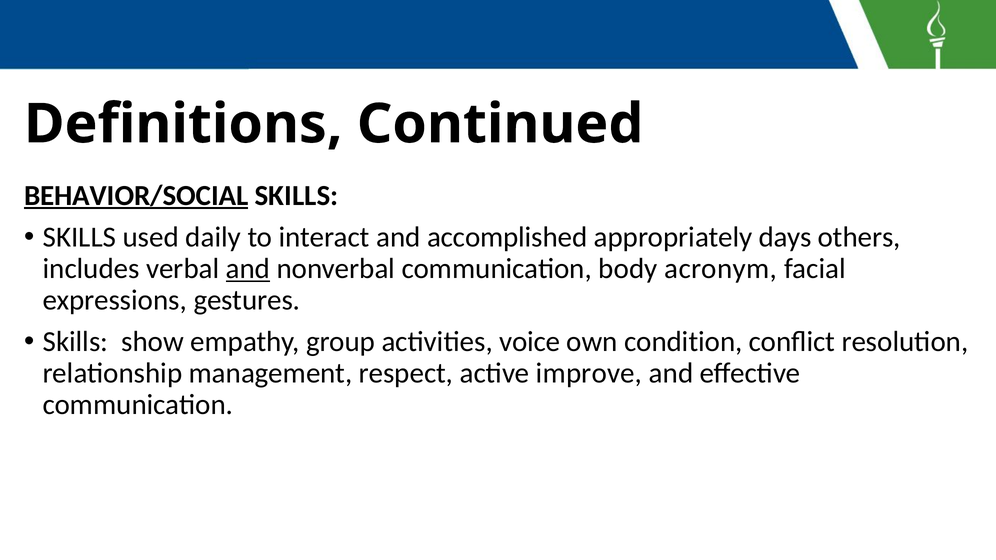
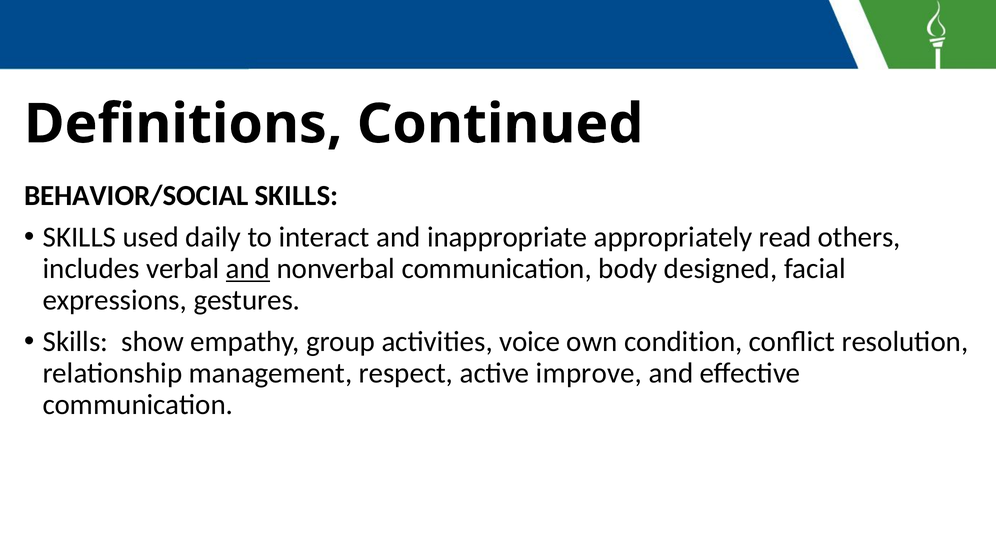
BEHAVIOR/SOCIAL underline: present -> none (136, 196)
accomplished: accomplished -> inappropriate (507, 237)
days: days -> read (785, 237)
acronym: acronym -> designed (721, 269)
